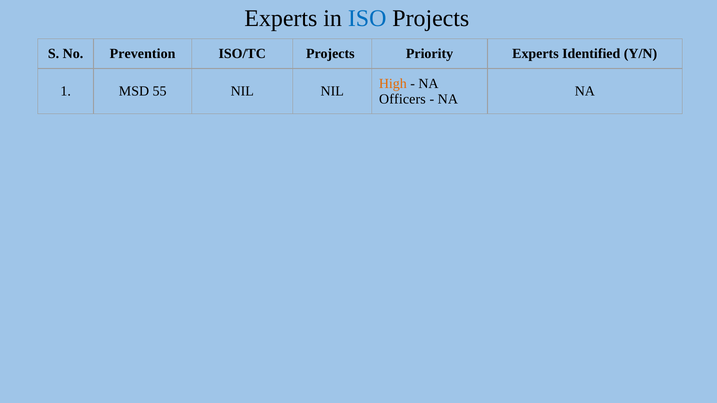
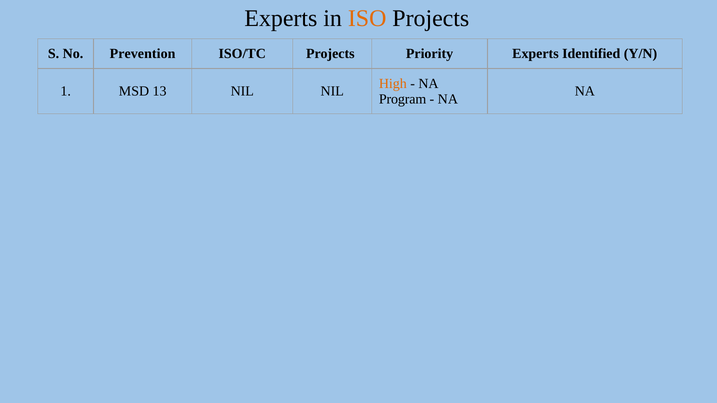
ISO colour: blue -> orange (367, 19)
55: 55 -> 13 (160, 91)
Officers: Officers -> Program (403, 99)
